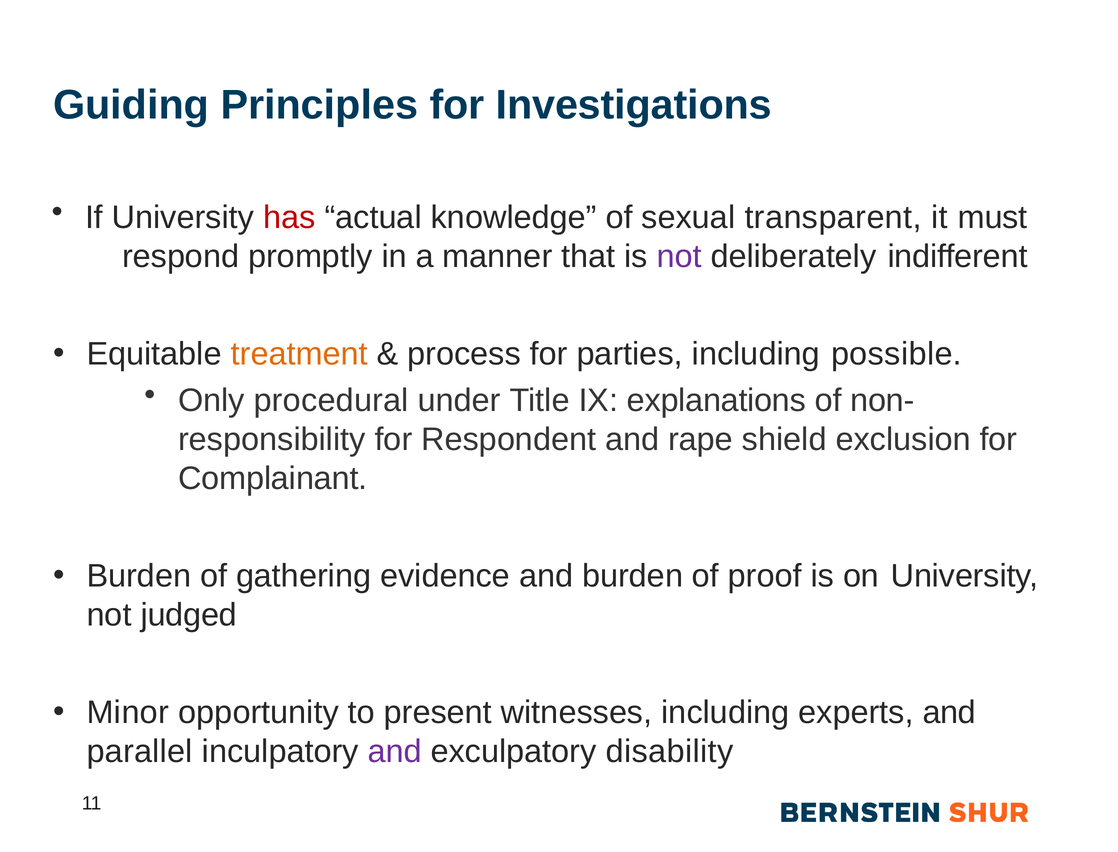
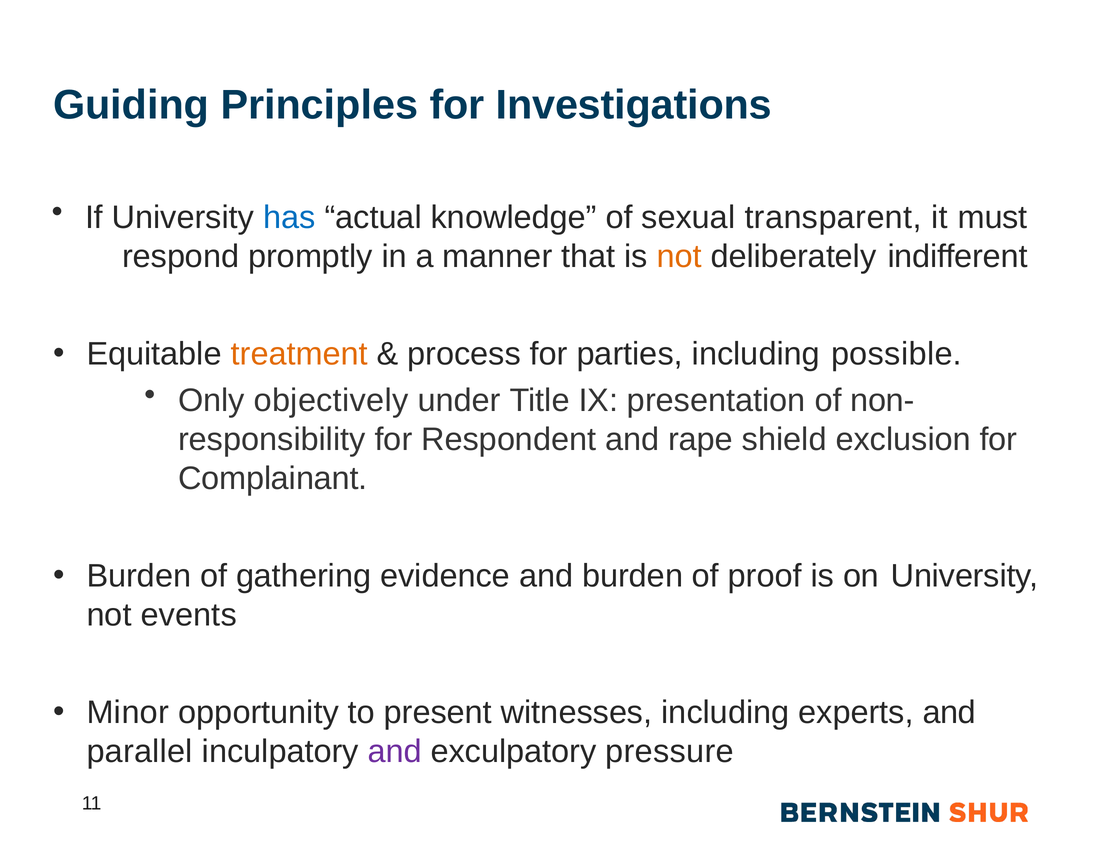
has colour: red -> blue (289, 218)
not colour: purple -> orange (679, 257)
procedural: procedural -> objectively (331, 400)
explanations: explanations -> presentation (716, 400)
judged: judged -> events (189, 615)
disability: disability -> pressure (670, 751)
